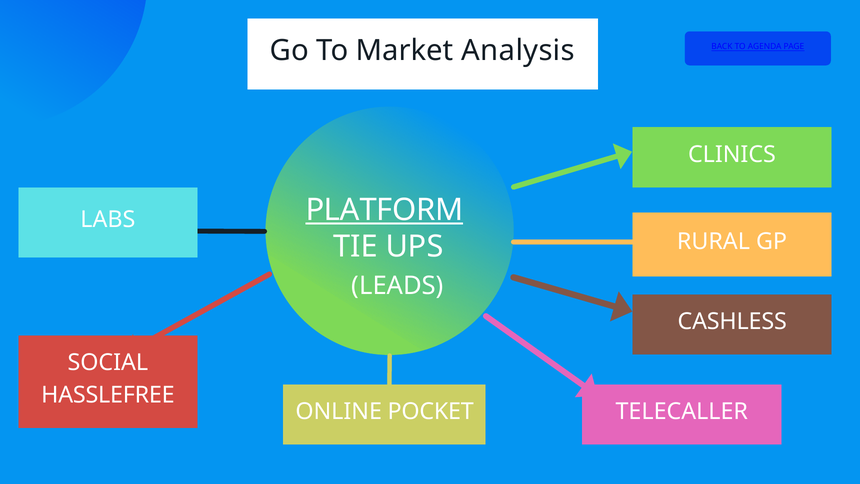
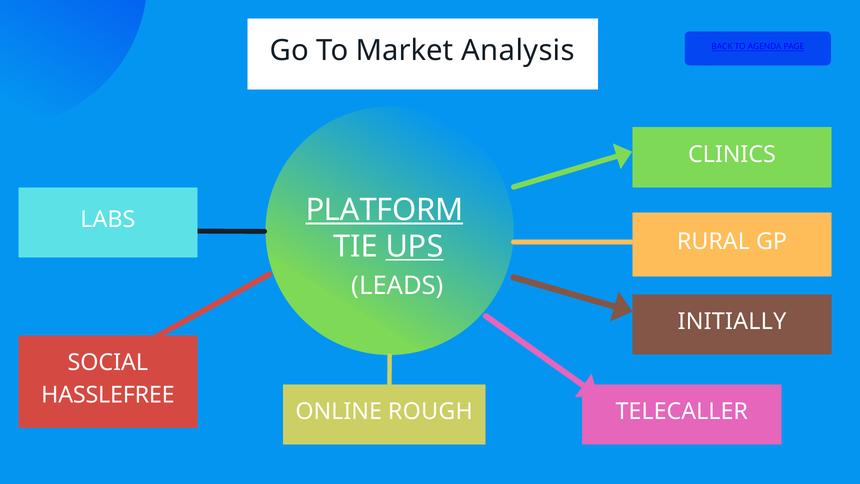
UPS underline: none -> present (414, 246)
CASHLESS: CASHLESS -> INITIALLY (732, 321)
POCKET: POCKET -> ROUGH (430, 411)
